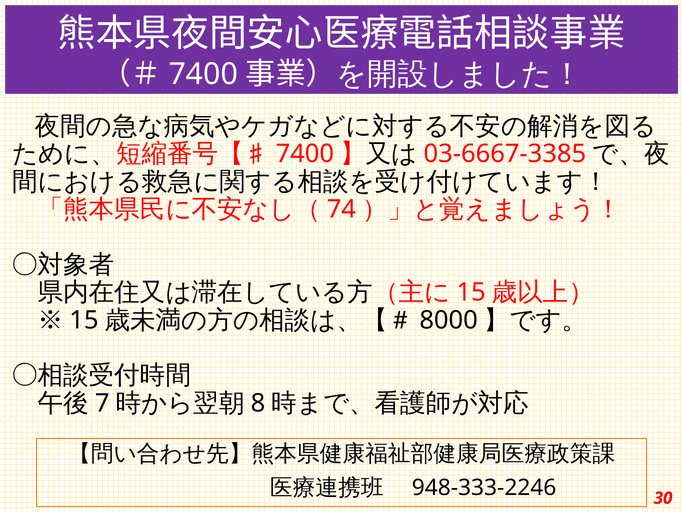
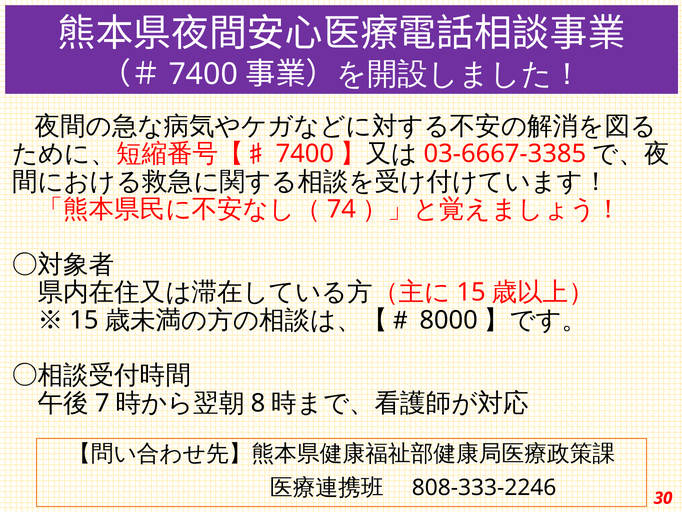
948-333-2246: 948-333-2246 -> 808-333-2246 (484, 487)
